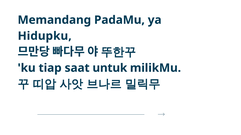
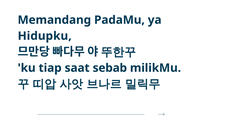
untuk: untuk -> sebab (110, 68)
